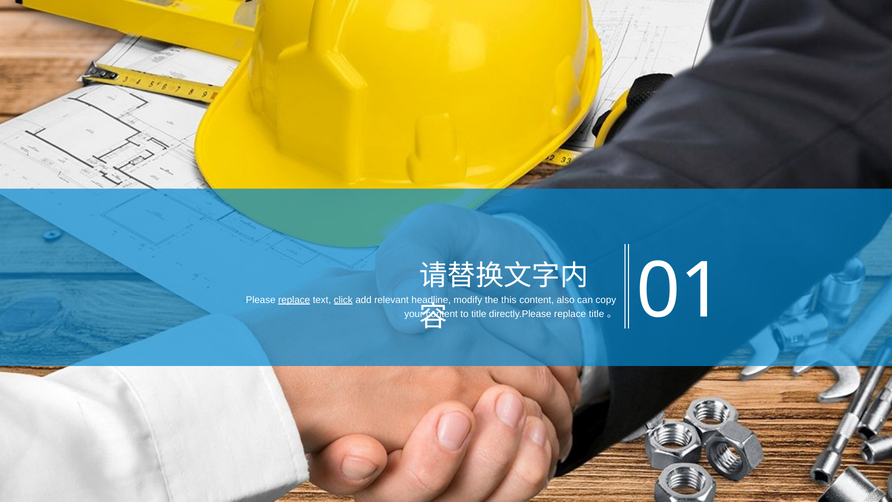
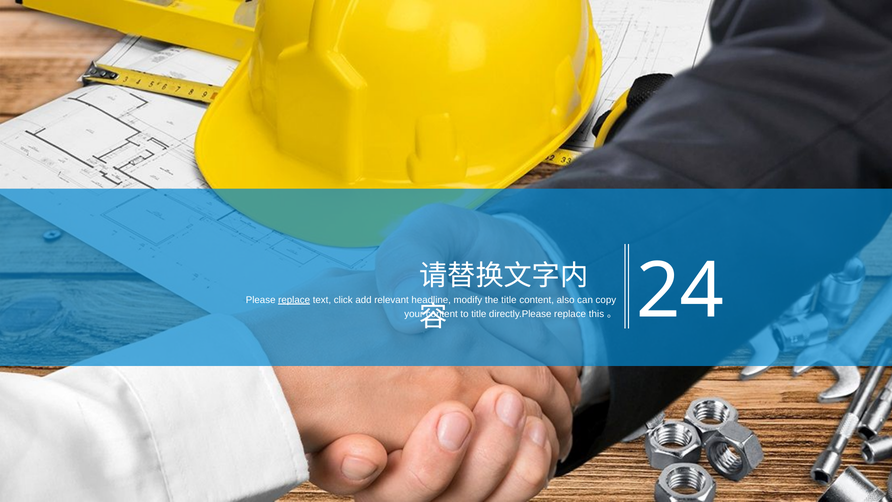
click underline: present -> none (343, 300)
the this: this -> title (509, 300)
replace title: title -> this (596, 314)
01: 01 -> 24 (680, 291)
